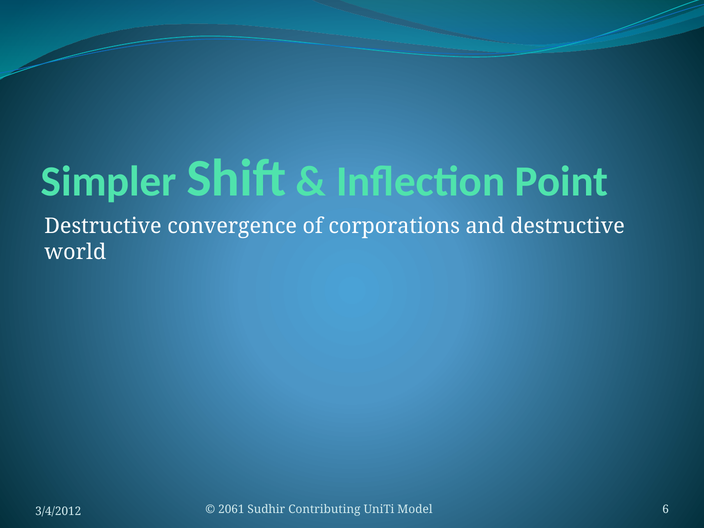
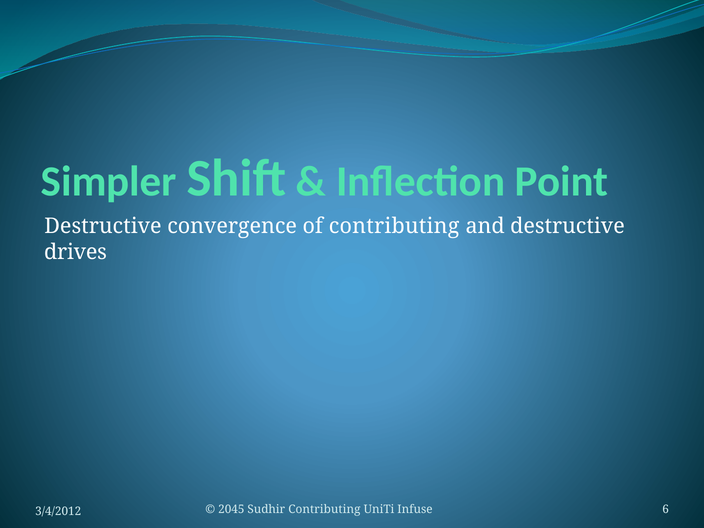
of corporations: corporations -> contributing (394, 226)
world: world -> drives (76, 252)
2061: 2061 -> 2045 (231, 509)
Model: Model -> Infuse (415, 509)
